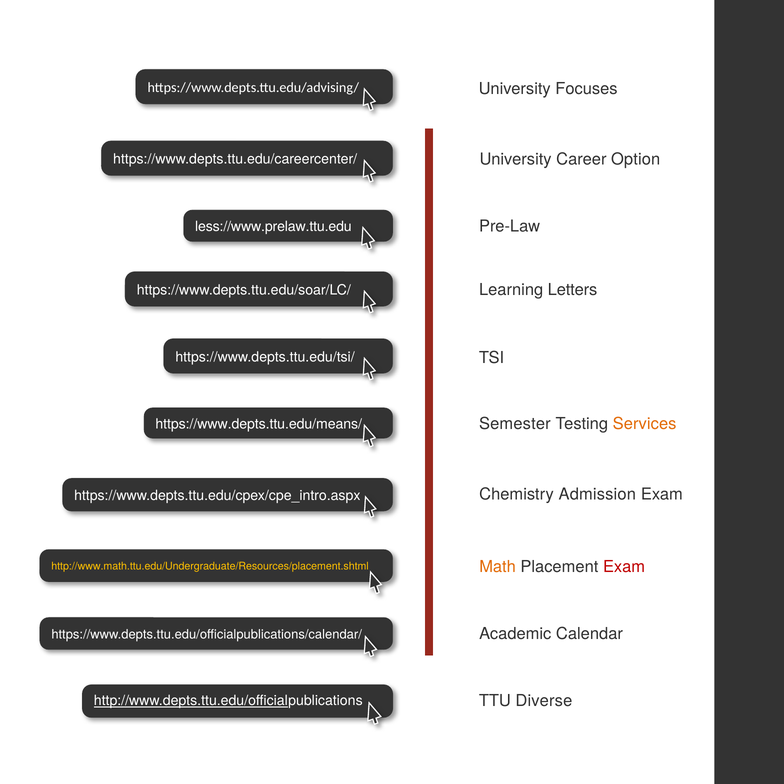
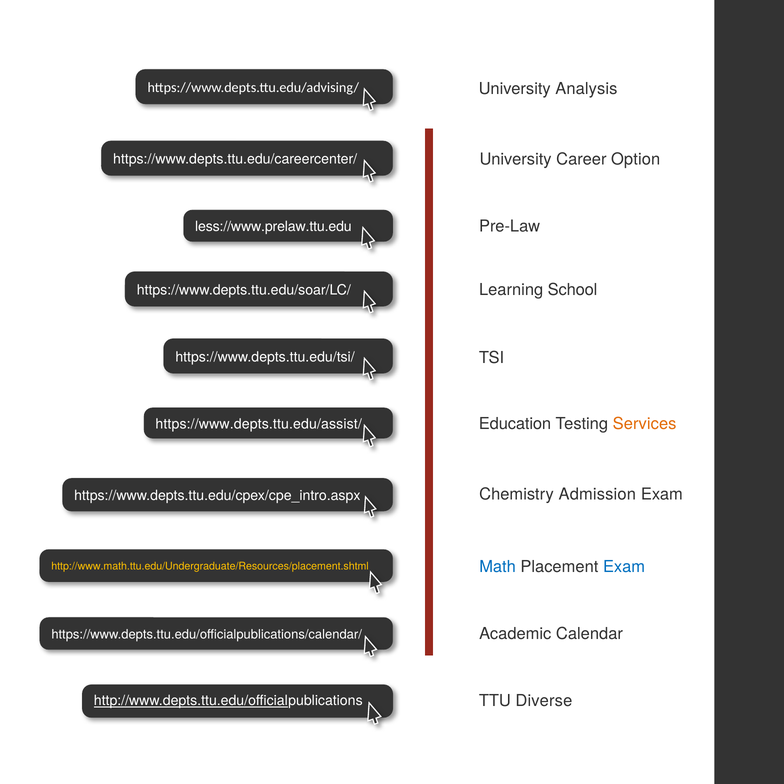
Focuses: Focuses -> Analysis (586, 89)
Letters: Letters -> School (573, 290)
Semester: Semester -> Education (515, 424)
https://www.depts.ttu.edu/means/: https://www.depts.ttu.edu/means/ -> https://www.depts.ttu.edu/assist/ (259, 424)
Math colour: orange -> blue (498, 567)
Exam colour: red -> blue (624, 567)
